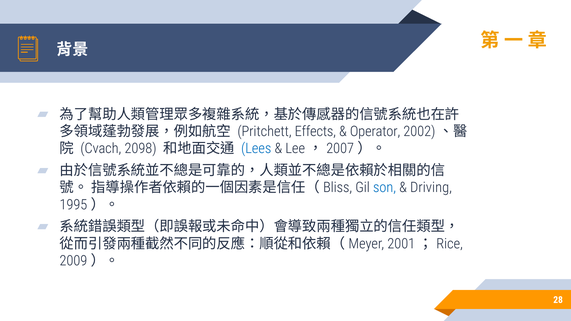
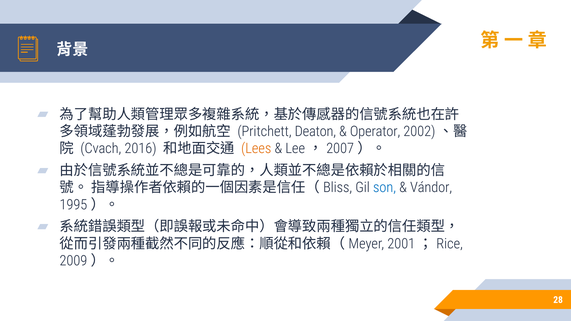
Effects: Effects -> Deaton (315, 132)
2098: 2098 -> 2016 (140, 149)
Lees colour: blue -> orange (256, 149)
Driving: Driving -> Vándor (431, 188)
